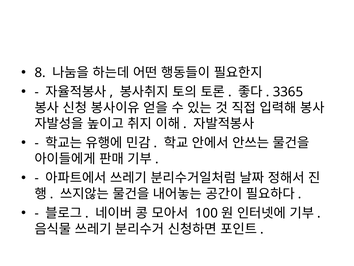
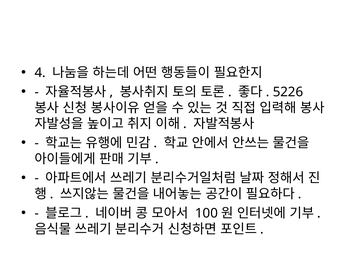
8: 8 -> 4 (40, 73)
3365: 3365 -> 5226 (288, 92)
